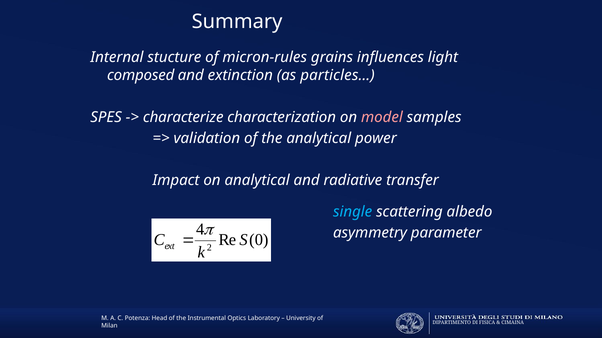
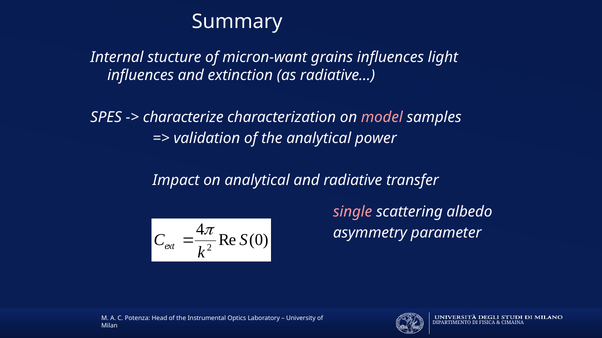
micron-rules: micron-rules -> micron-want (265, 57)
composed: composed -> influences (141, 75)
particles…: particles… -> radiative… (338, 75)
single colour: light blue -> pink (353, 212)
